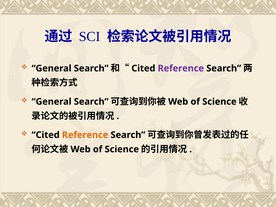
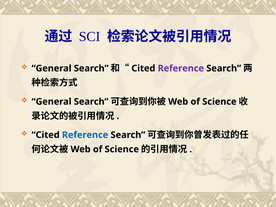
Reference colour: orange -> blue (85, 135)
